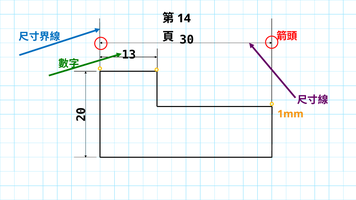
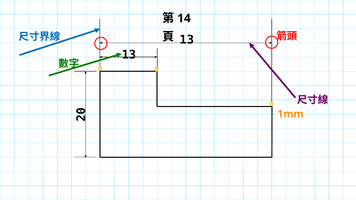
30: 30 -> 13 (187, 40)
